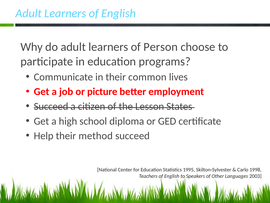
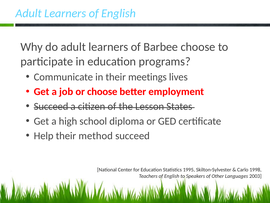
Person: Person -> Barbee (161, 47)
common: common -> meetings (147, 77)
or picture: picture -> choose (102, 91)
